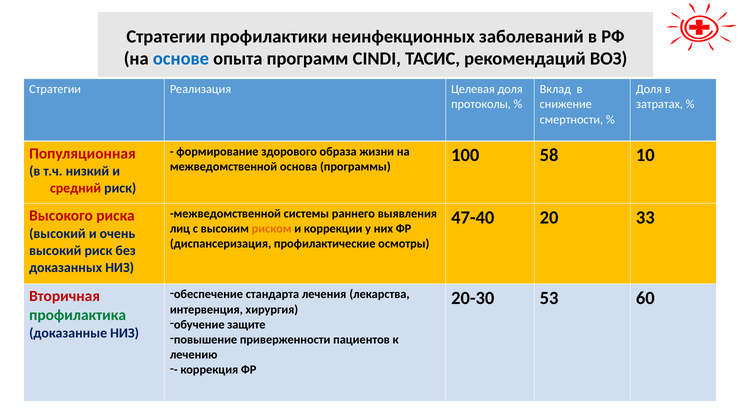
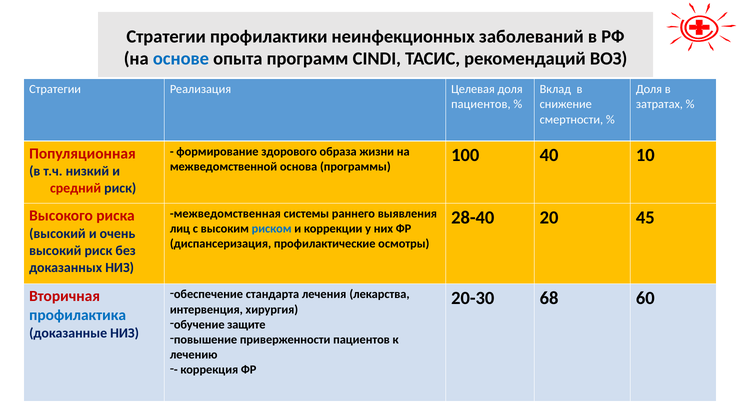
протоколы: протоколы -> пациентов (481, 104)
58: 58 -> 40 (549, 155)
межведомственной: межведомственной -> межведомственная (225, 213)
47-40: 47-40 -> 28-40 (473, 217)
33: 33 -> 45 (645, 217)
риском colour: orange -> blue (272, 228)
53: 53 -> 68 (549, 298)
профилактика colour: green -> blue (78, 315)
